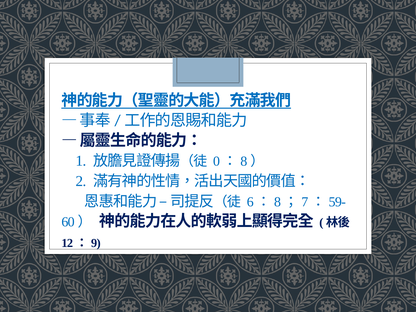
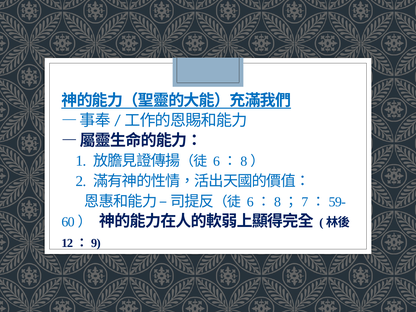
0: 0 -> 6 (217, 161)
